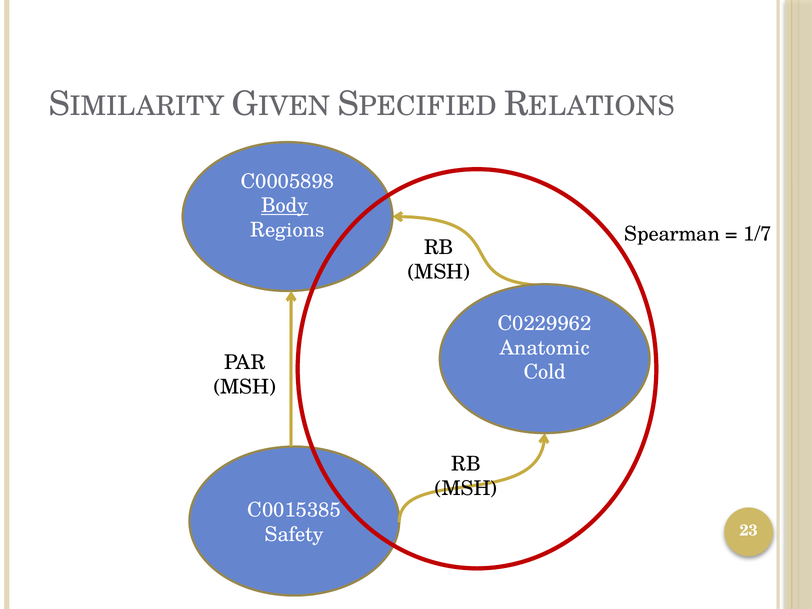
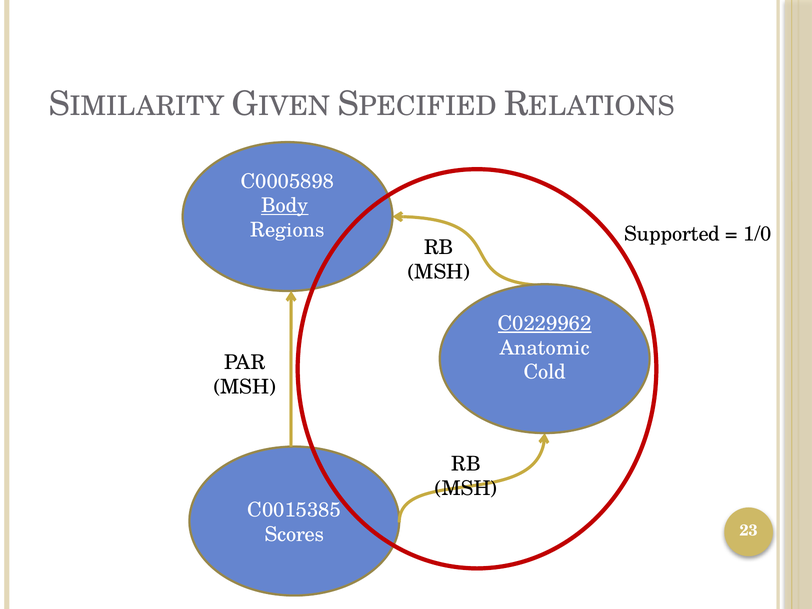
Spearman: Spearman -> Supported (672, 234)
1/7: 1/7 -> 1/0 (758, 234)
C0229962 underline: none -> present (545, 324)
Safety: Safety -> Scores (294, 535)
